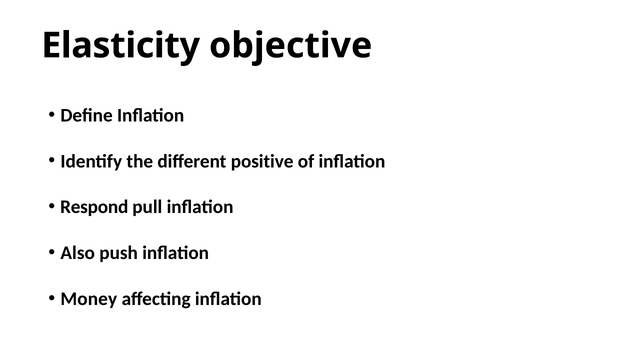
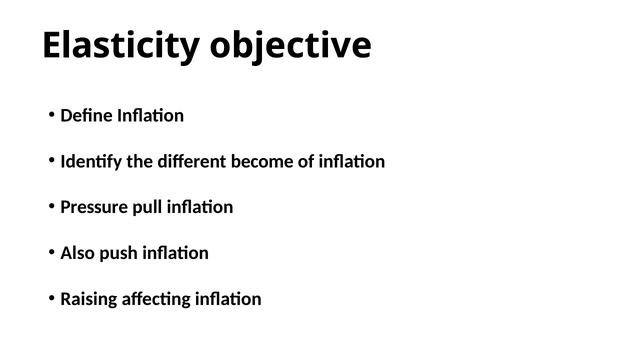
positive: positive -> become (262, 161)
Respond: Respond -> Pressure (94, 207)
Money: Money -> Raising (89, 299)
